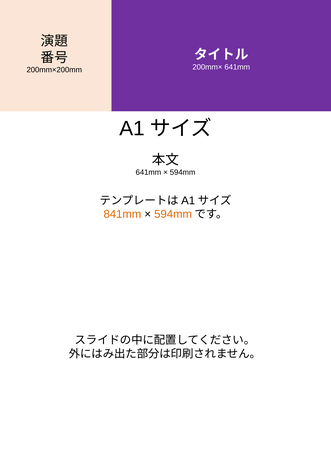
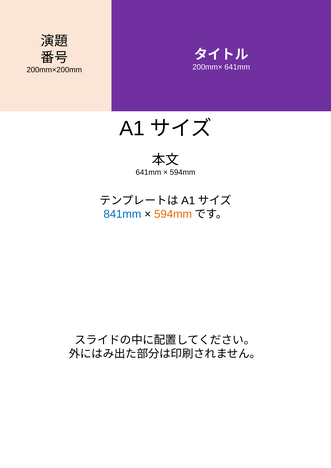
841mm colour: orange -> blue (122, 214)
